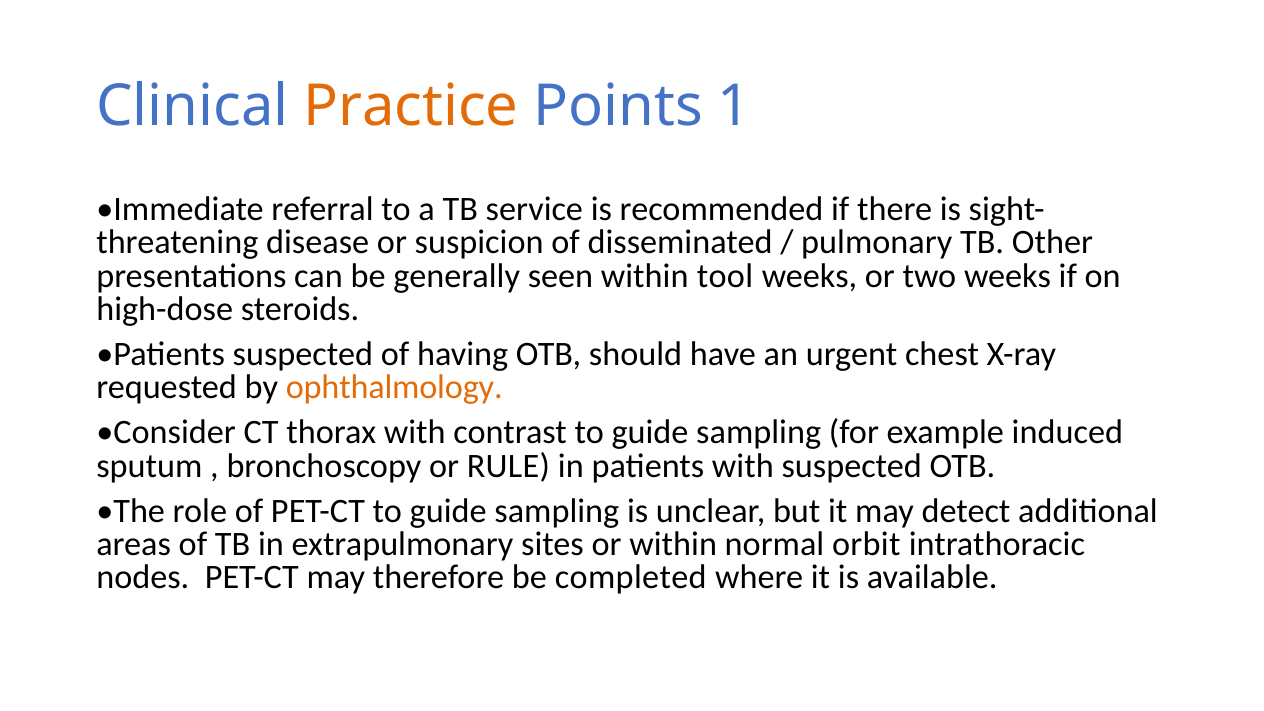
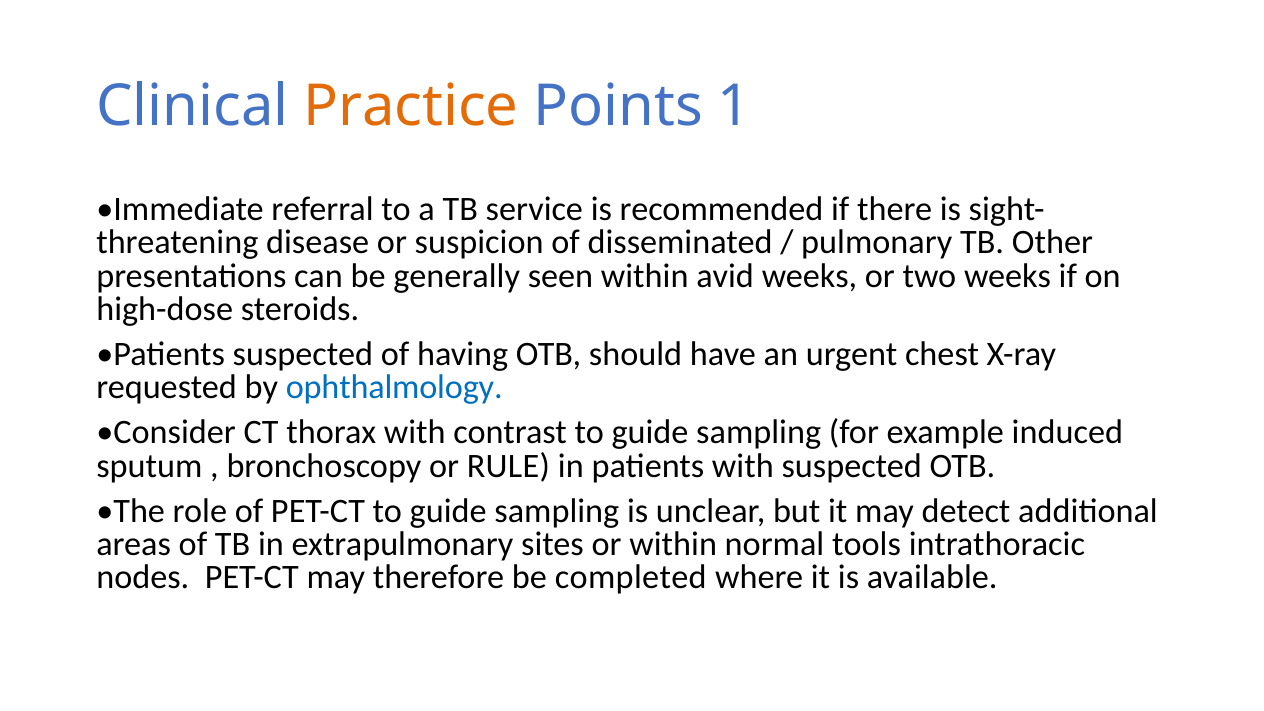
tool: tool -> avid (725, 276)
ophthalmology colour: orange -> blue (394, 387)
orbit: orbit -> tools (866, 544)
